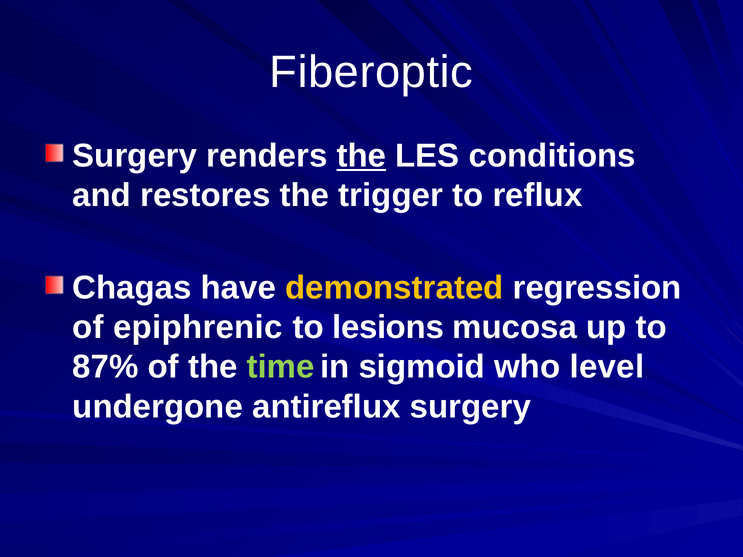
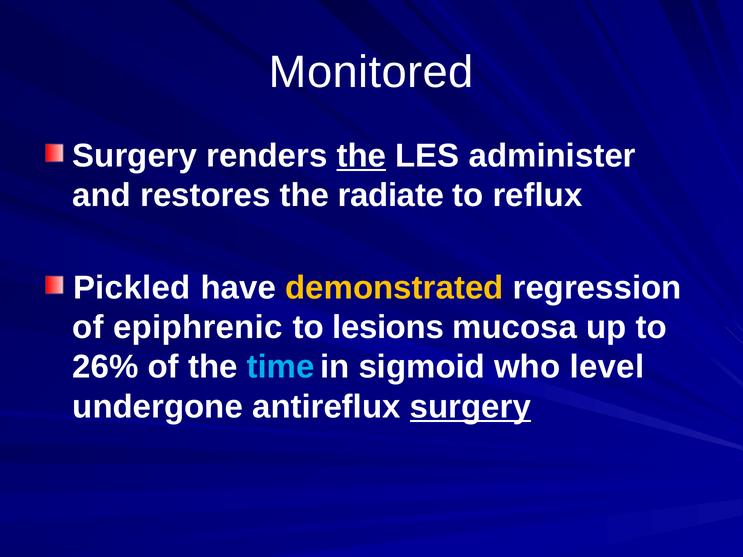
Fiberoptic: Fiberoptic -> Monitored (371, 72)
conditions: conditions -> administer (552, 156)
trigger: trigger -> radiate (391, 196)
Chagas: Chagas -> Pickled (132, 288)
87%: 87% -> 26% (105, 367)
time colour: light green -> light blue (281, 367)
surgery underline: none -> present (470, 407)
